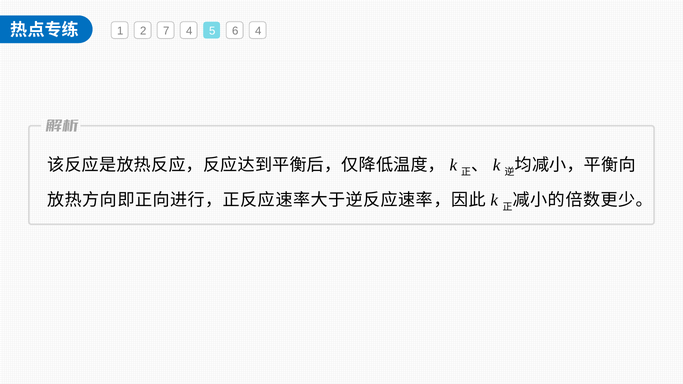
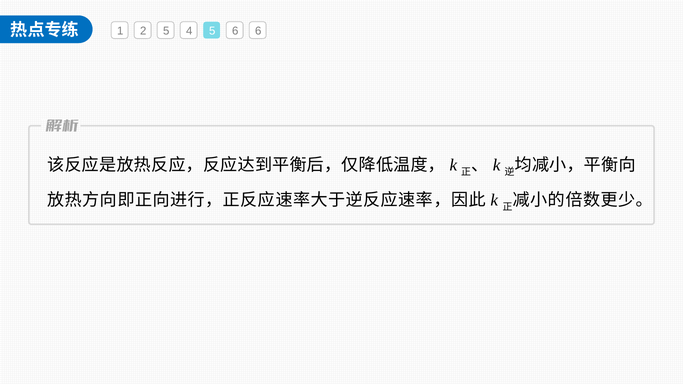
2 7: 7 -> 5 (166, 31)
6 4: 4 -> 6 (258, 31)
